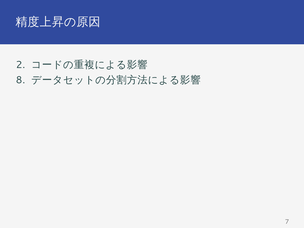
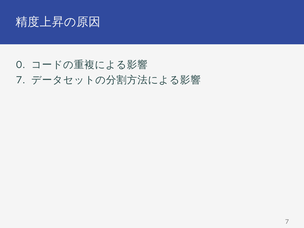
2: 2 -> 0 (21, 65)
8: 8 -> 7 (21, 80)
